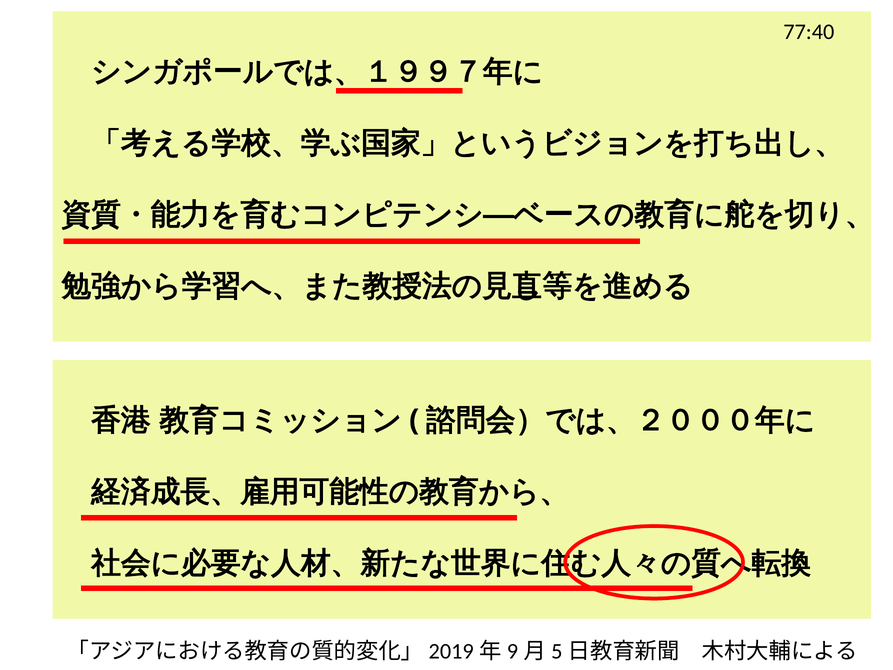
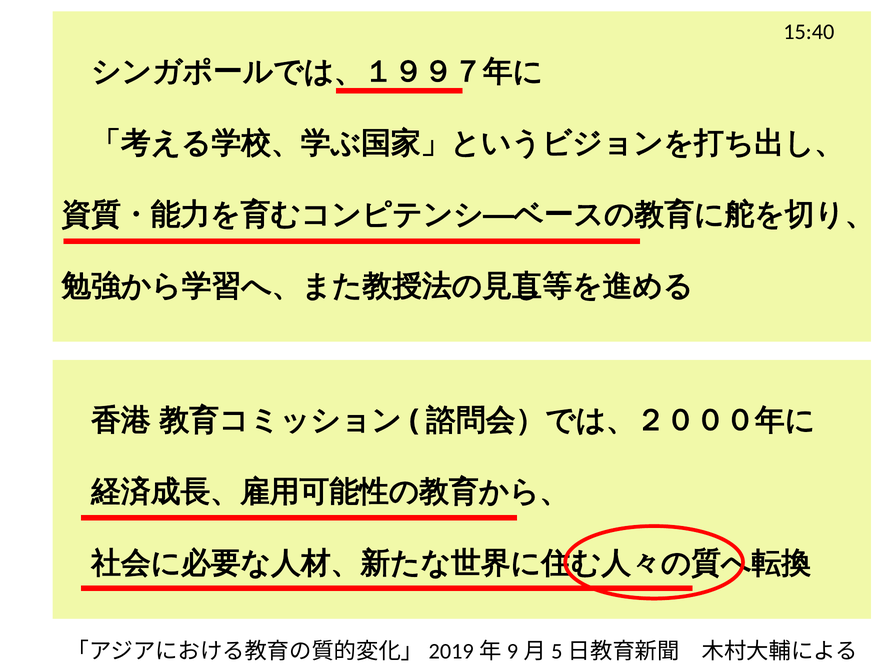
77:40: 77:40 -> 15:40 (809, 32)
